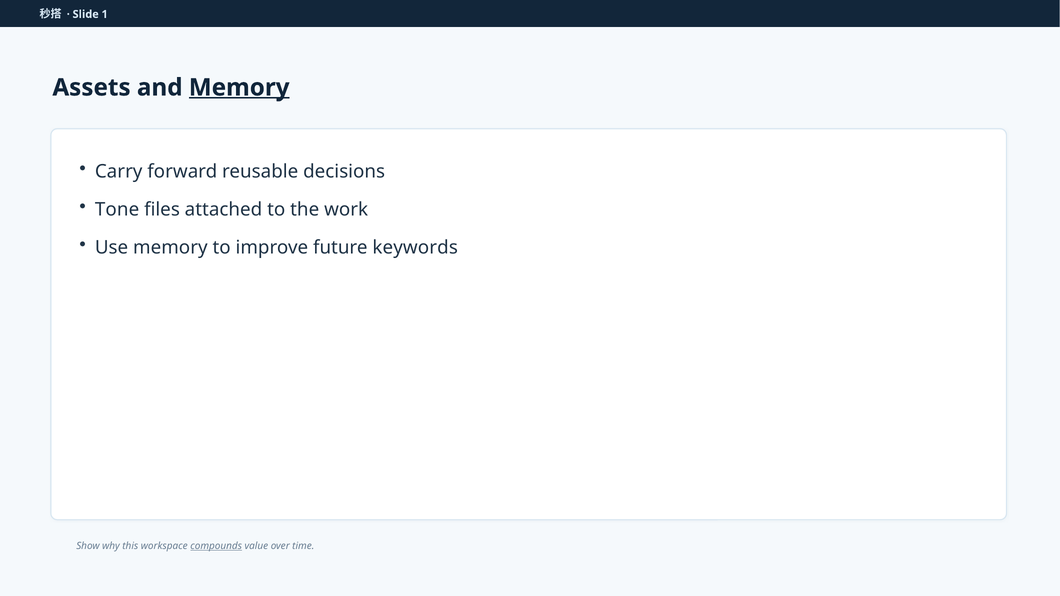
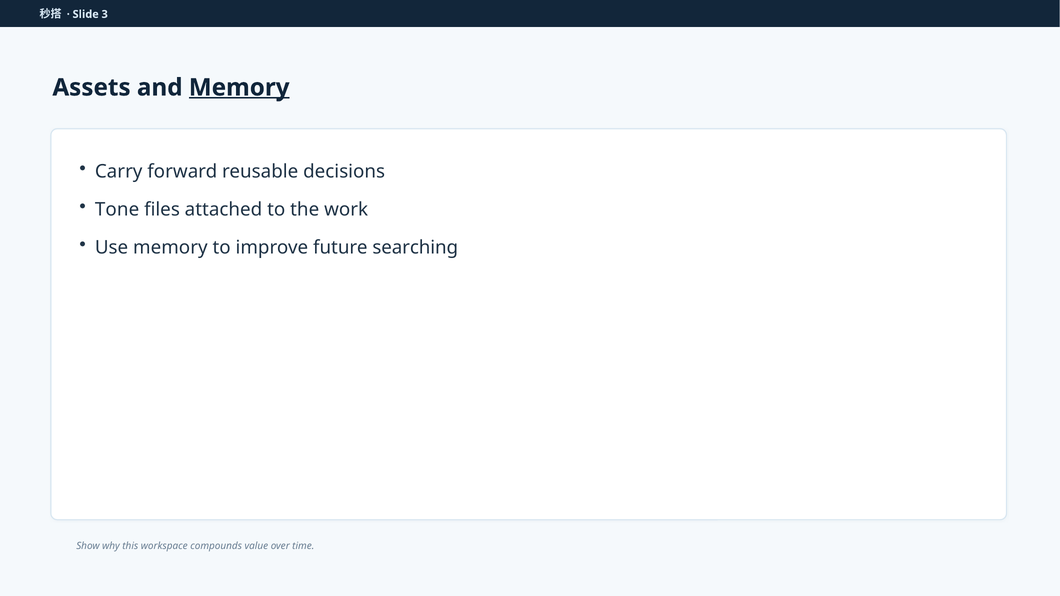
1: 1 -> 3 (105, 14)
keywords: keywords -> searching (415, 248)
compounds underline: present -> none (216, 546)
